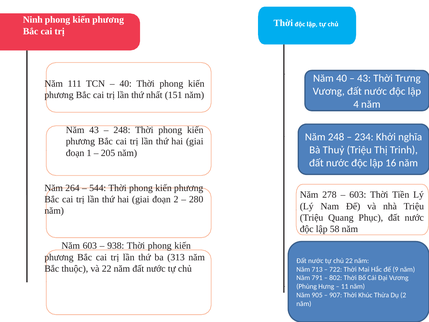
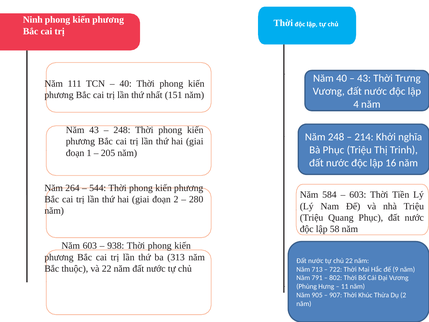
234: 234 -> 214 (364, 137)
Bà Thuỷ: Thuỷ -> Phục (333, 150)
278: 278 -> 584 (329, 195)
